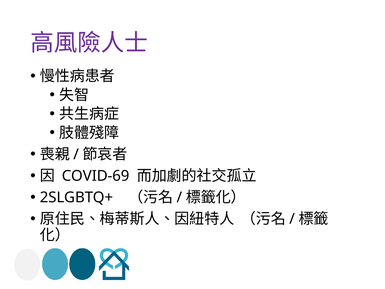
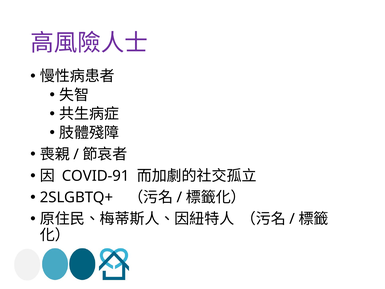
COVID-69: COVID-69 -> COVID-91 (96, 176)
